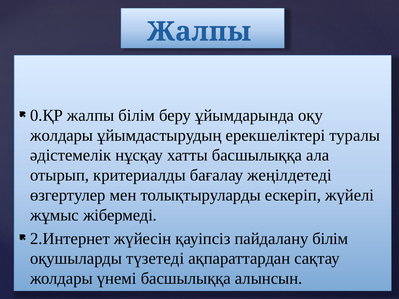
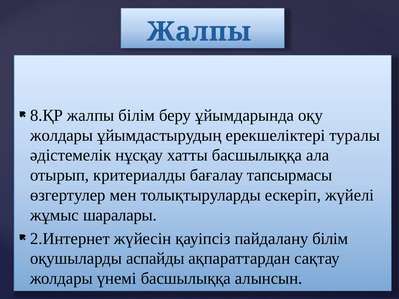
0.ҚР: 0.ҚР -> 8.ҚР (46, 115)
жеңілдетеді: жеңілдетеді -> тапсырмасы (290, 175)
жібермеді: жібермеді -> шаралары (120, 215)
түзетеді: түзетеді -> аспайды (155, 259)
